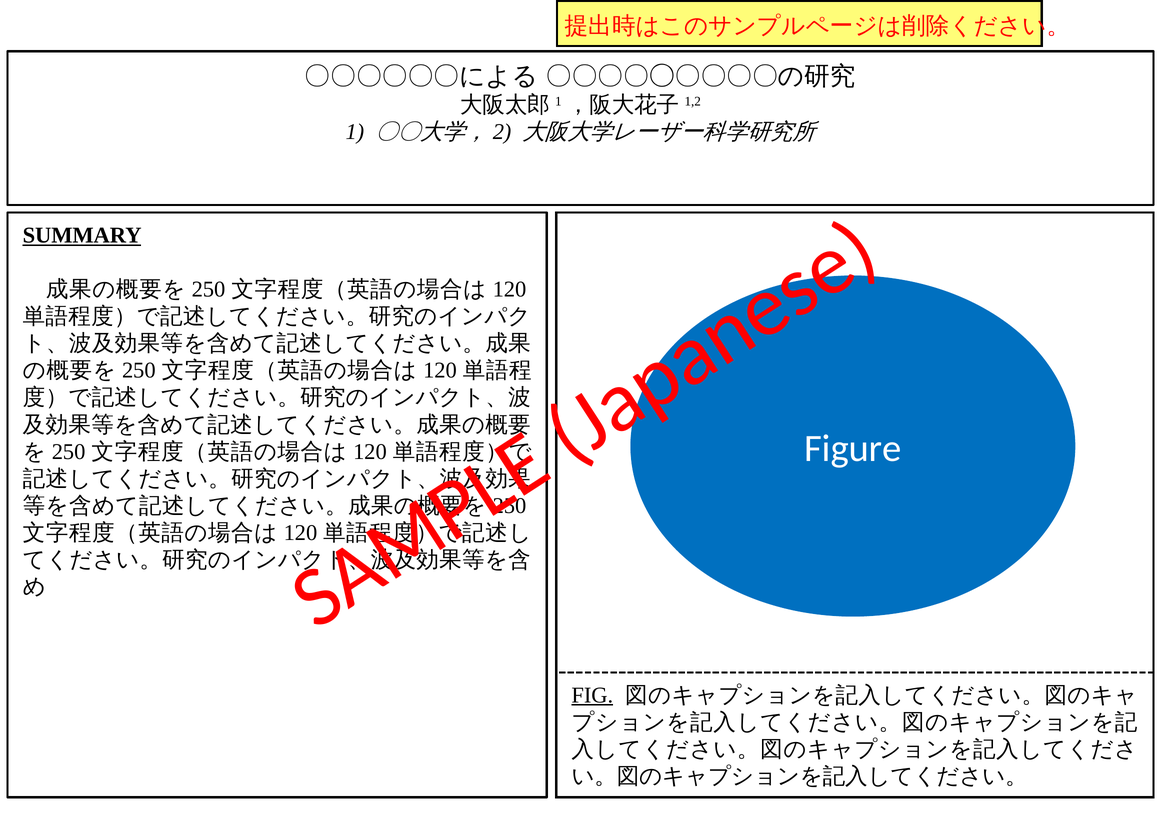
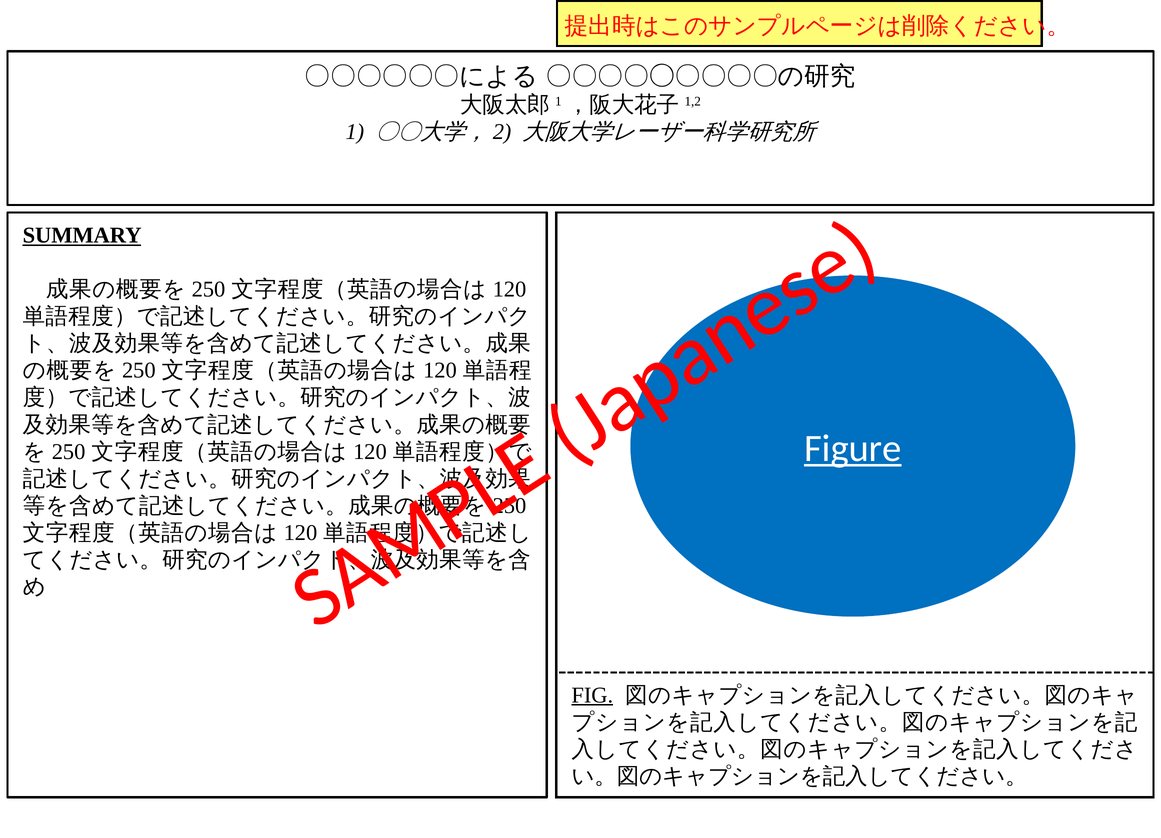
Figure underline: none -> present (853, 449)
